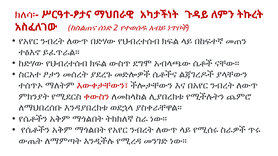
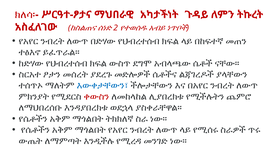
እውቀታቸውን፣ colour: red -> blue (103, 86)
